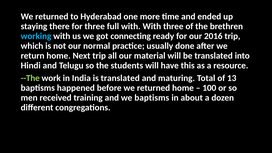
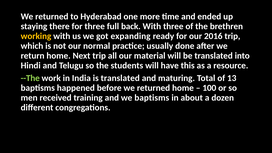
full with: with -> back (131, 26)
working colour: light blue -> yellow (36, 36)
connecting: connecting -> expanding (131, 36)
